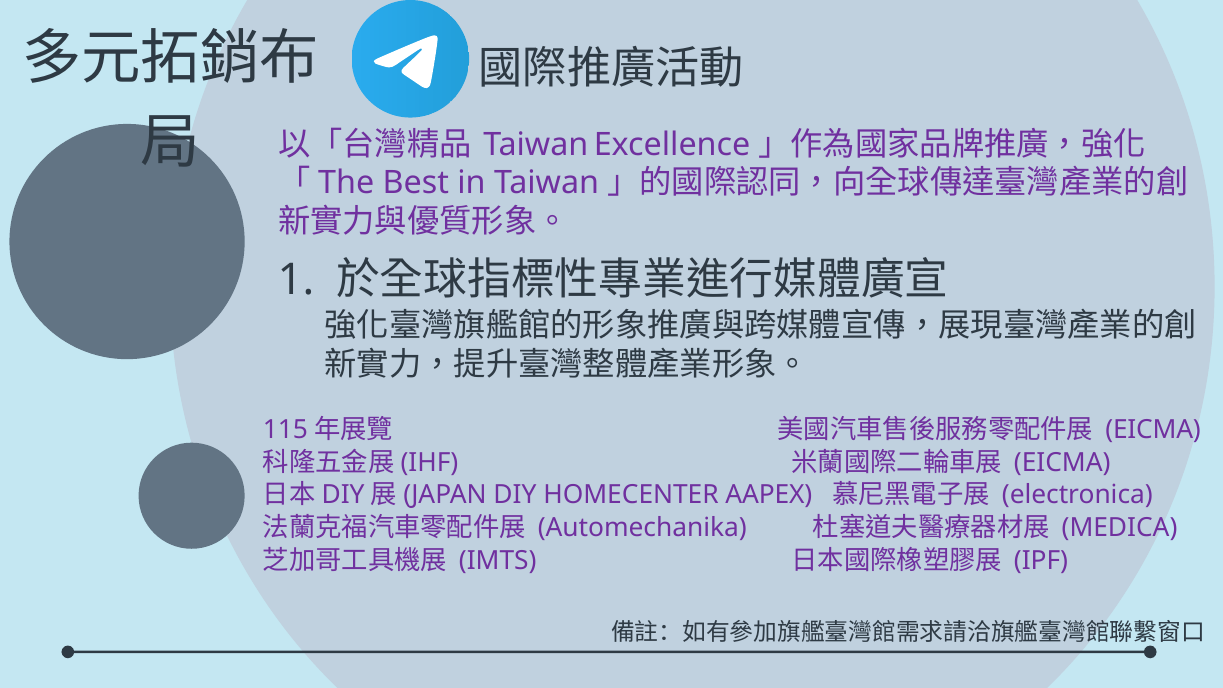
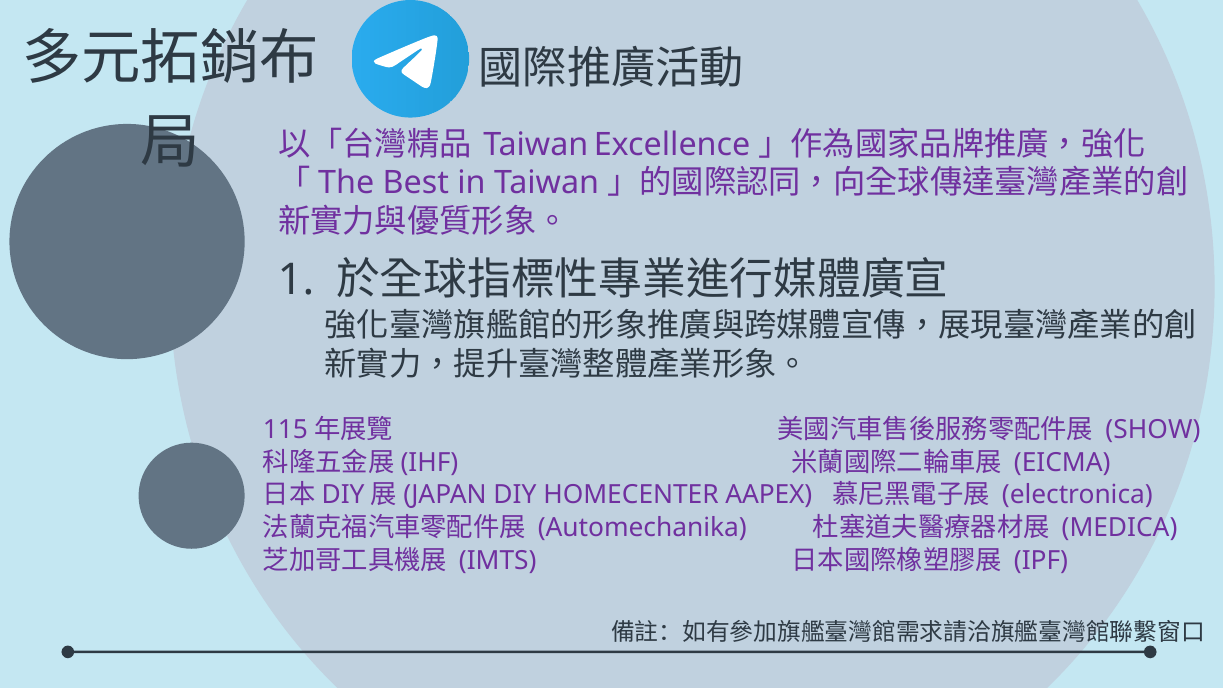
EICMA: EICMA -> SHOW (1153, 430)
